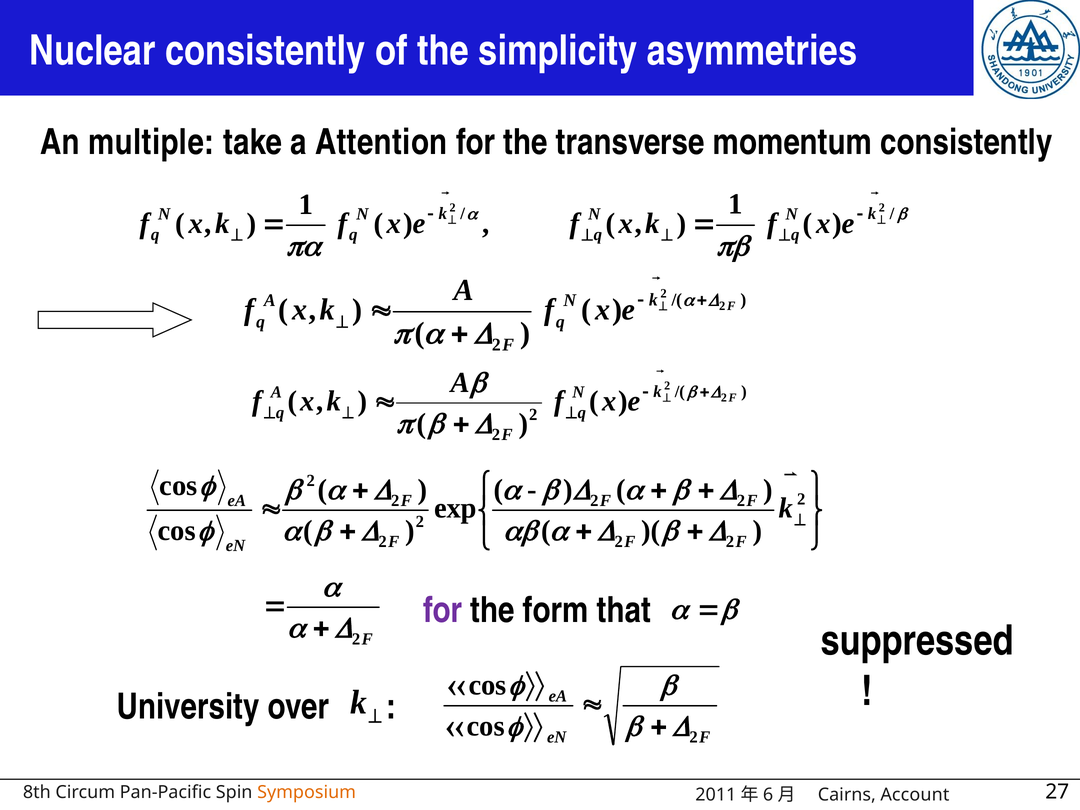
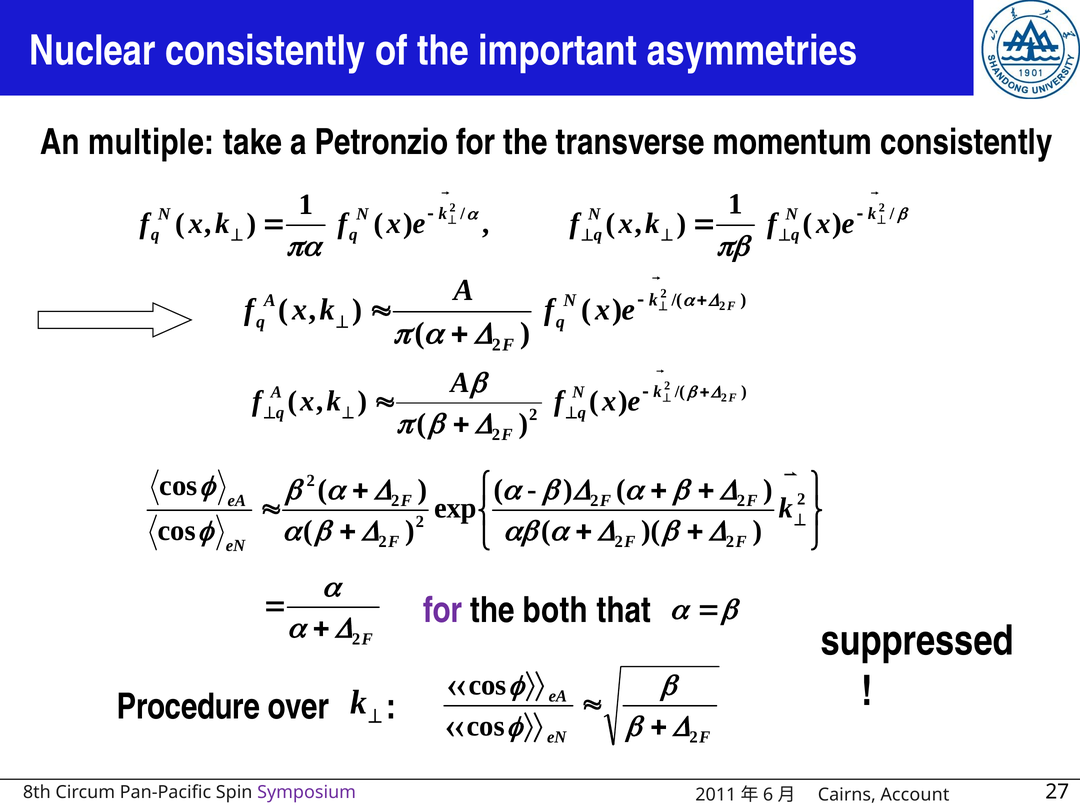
simplicity: simplicity -> important (558, 51)
Attention: Attention -> Petronzio (382, 142)
form: form -> both (555, 610)
University: University -> Procedure (188, 707)
Symposium colour: orange -> purple (307, 792)
